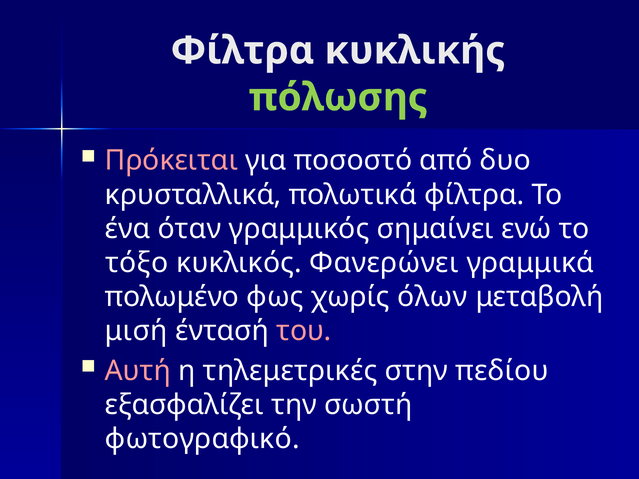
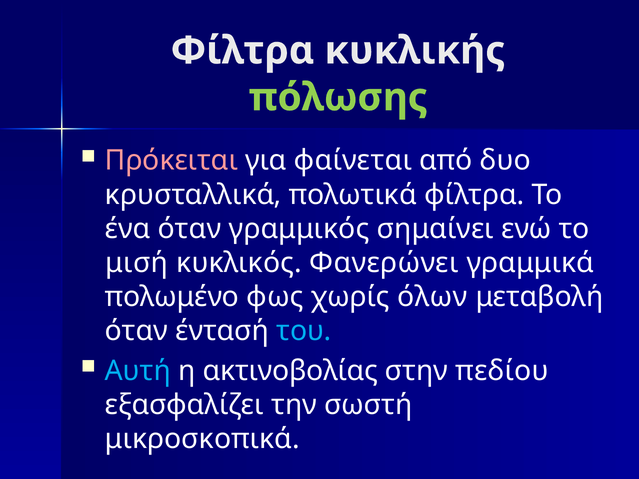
ποσοστό: ποσοστό -> φαίνεται (353, 161)
τόξο: τόξο -> μισή (137, 263)
μισή: μισή -> όταν (136, 331)
του colour: pink -> light blue (304, 331)
Αυτή colour: pink -> light blue (138, 371)
τηλεμετρικές: τηλεμετρικές -> ακτινοβολίας (290, 371)
φωτογραφικό: φωτογραφικό -> μικροσκοπικά (202, 439)
